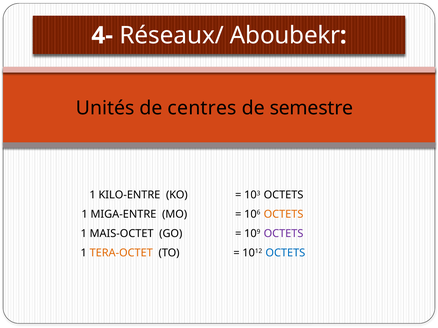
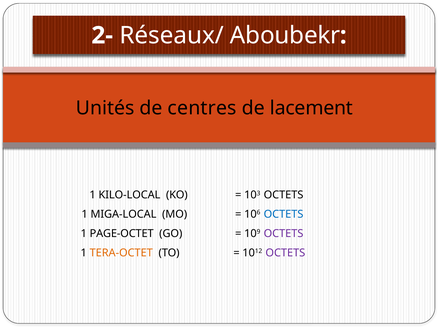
4-: 4- -> 2- (102, 35)
semestre: semestre -> lacement (311, 108)
KILO-ENTRE: KILO-ENTRE -> KILO-LOCAL (129, 195)
MIGA-ENTRE: MIGA-ENTRE -> MIGA-LOCAL (123, 215)
OCTETS colour: orange -> blue (284, 215)
MAIS-OCTET: MAIS-OCTET -> PAGE-OCTET (122, 234)
OCTETS colour: blue -> purple (285, 253)
